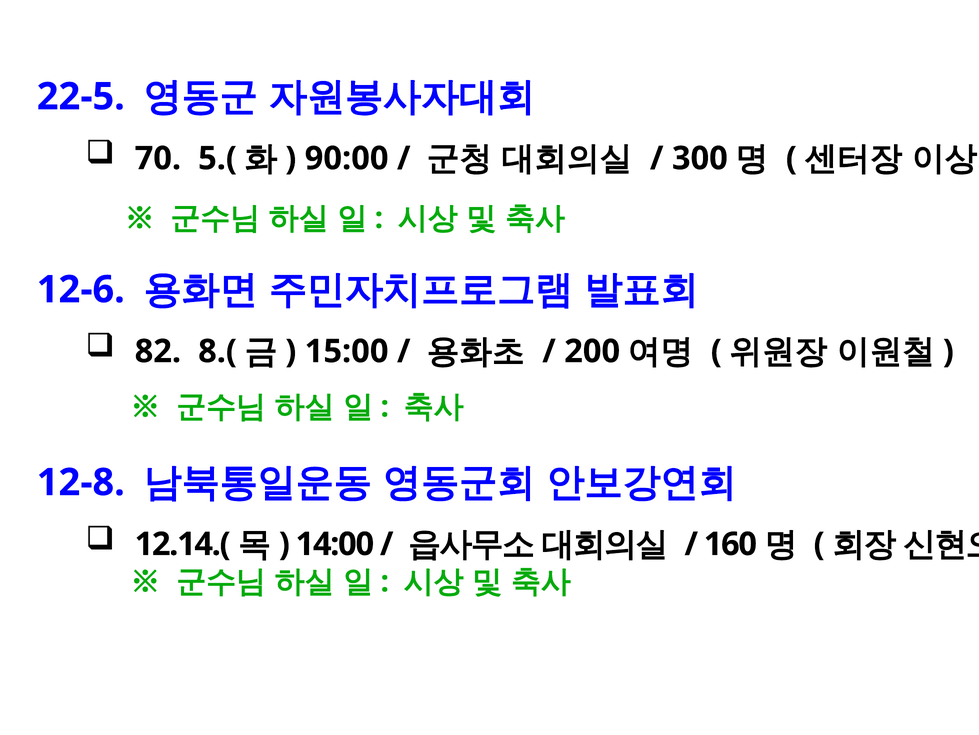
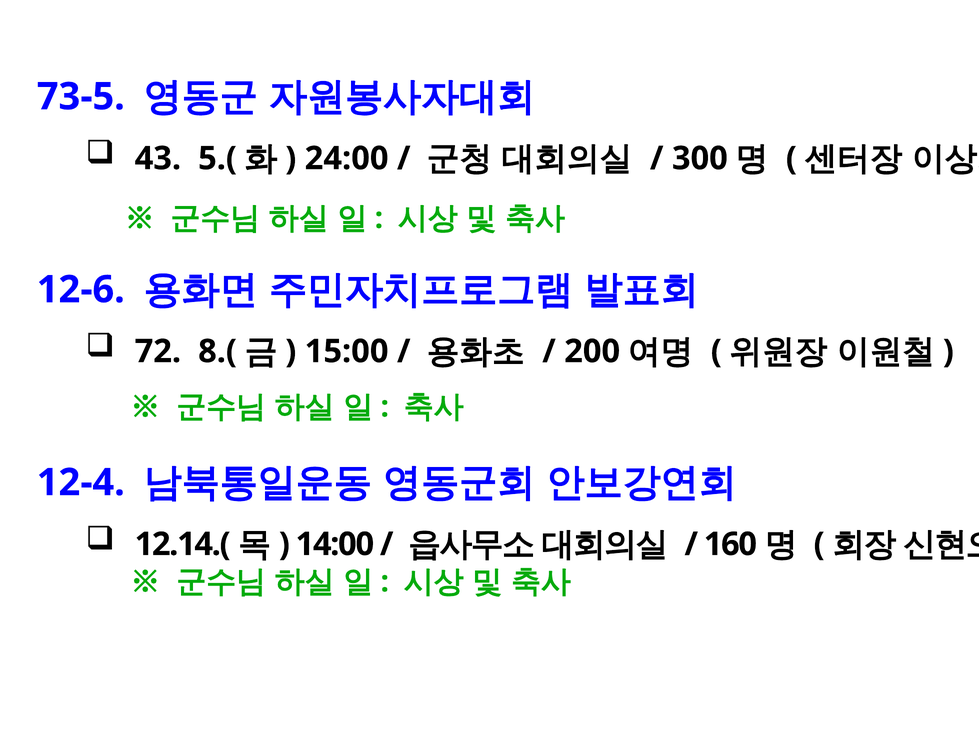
22-5: 22-5 -> 73-5 (81, 97)
70: 70 -> 43 (158, 158)
90:00: 90:00 -> 24:00 (347, 158)
82: 82 -> 72 (158, 351)
12-8: 12-8 -> 12-4 (81, 482)
